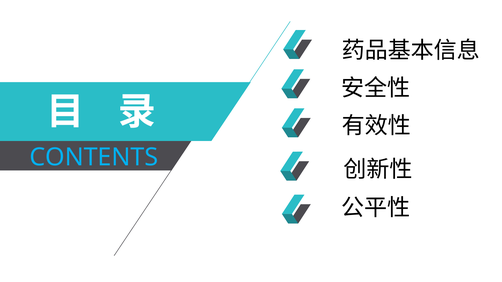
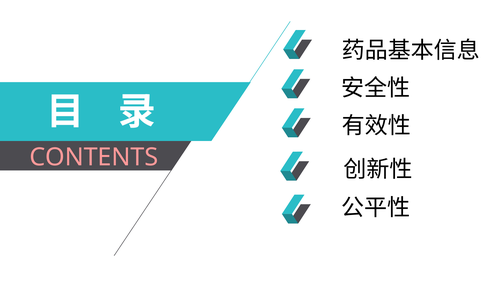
CONTENTS colour: light blue -> pink (94, 158)
